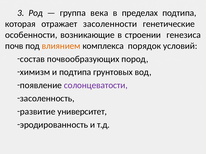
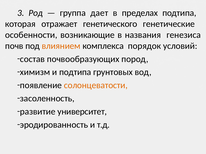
века: века -> дает (99, 13)
засоленности: засоленности -> генетического (110, 24)
строении: строении -> названия (143, 35)
солонцеватости colour: purple -> orange (96, 86)
